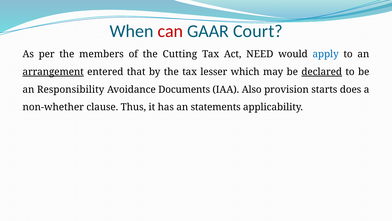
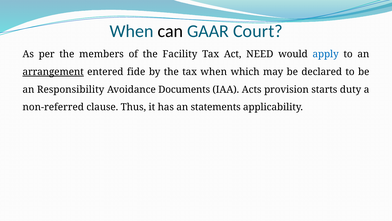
can colour: red -> black (170, 31)
Cutting: Cutting -> Facility (180, 54)
that: that -> fide (136, 72)
tax lesser: lesser -> when (214, 72)
declared underline: present -> none (322, 72)
Also: Also -> Acts (252, 89)
does: does -> duty (351, 89)
non-whether: non-whether -> non-referred (53, 107)
